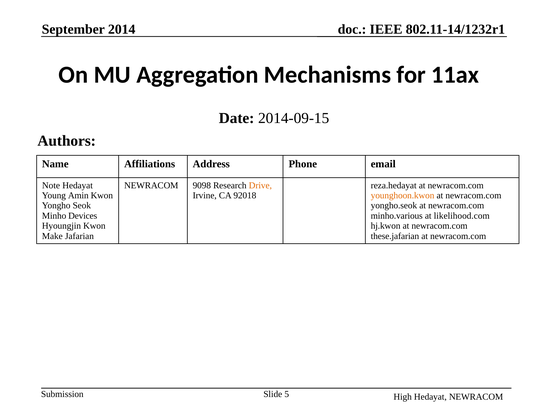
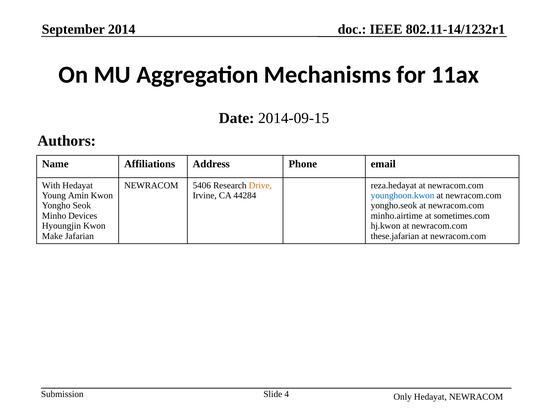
Note: Note -> With (51, 185)
9098: 9098 -> 5406 (202, 185)
92018: 92018 -> 44284 (245, 195)
younghoon.kwon colour: orange -> blue (403, 195)
minho.various: minho.various -> minho.airtime (397, 216)
likelihood.com: likelihood.com -> sometimes.com (462, 216)
5: 5 -> 4 (287, 394)
High: High -> Only (403, 397)
